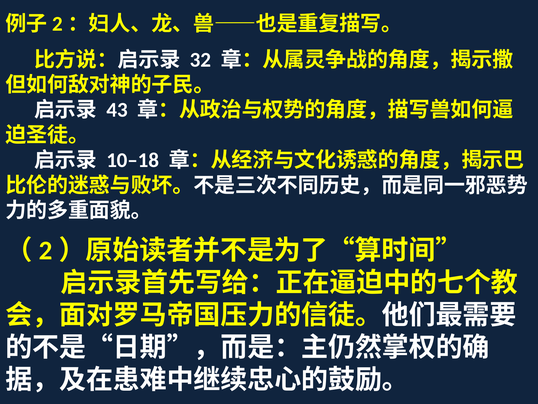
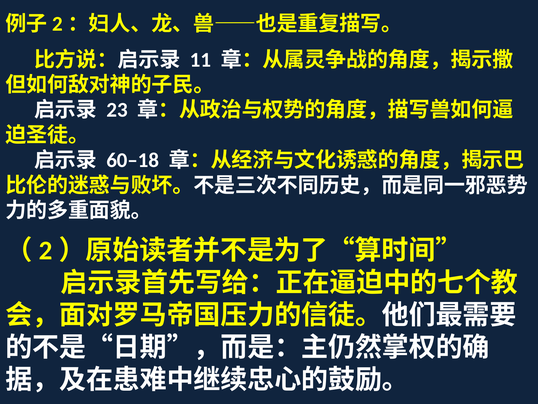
32: 32 -> 11 (201, 60)
43: 43 -> 23 (117, 110)
10–18: 10–18 -> 60–18 (133, 160)
